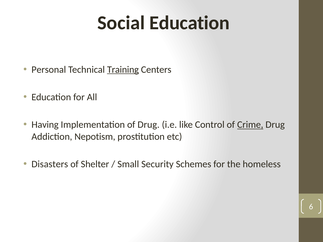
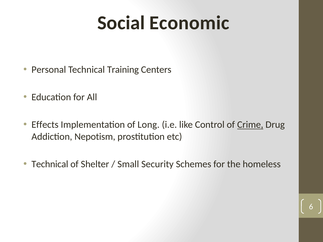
Social Education: Education -> Economic (189, 23)
Training underline: present -> none (123, 70)
Having: Having -> Effects (45, 125)
of Drug: Drug -> Long (149, 125)
Disasters: Disasters -> Technical (50, 164)
